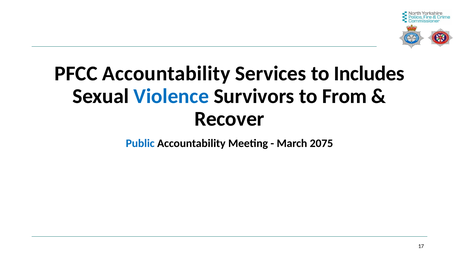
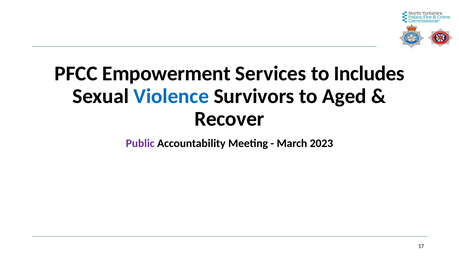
PFCC Accountability: Accountability -> Empowerment (166, 73)
From: From -> Aged (344, 96)
Public colour: blue -> purple (140, 143)
2075: 2075 -> 2023 (321, 143)
